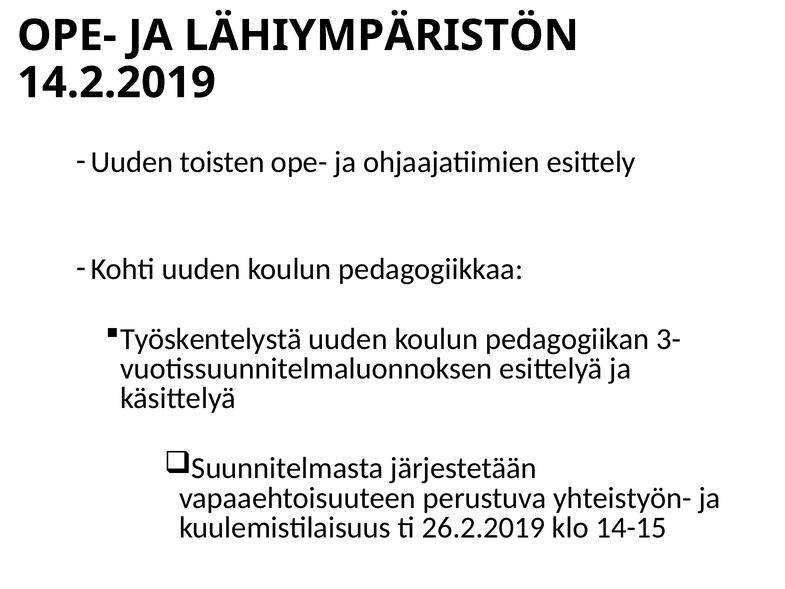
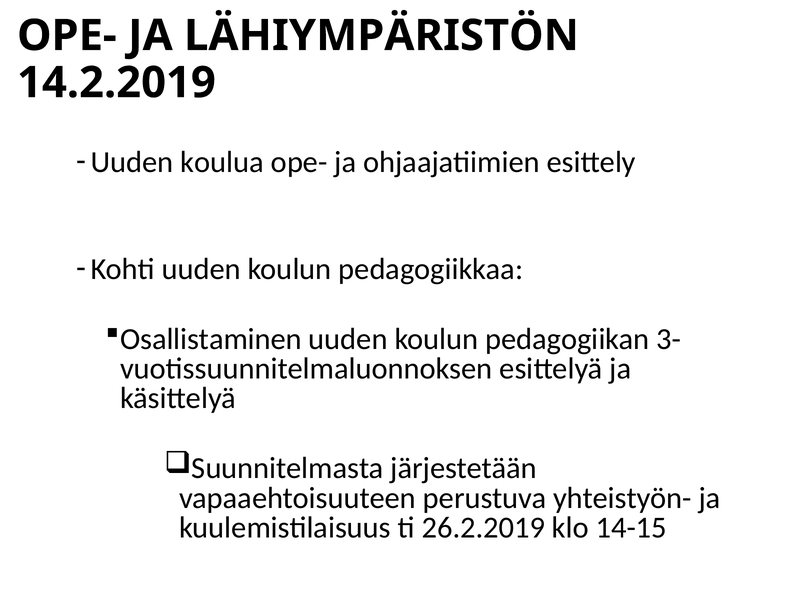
toisten: toisten -> koulua (222, 162)
Työskentelystä: Työskentelystä -> Osallistaminen (211, 339)
